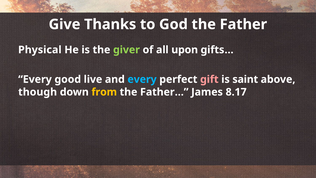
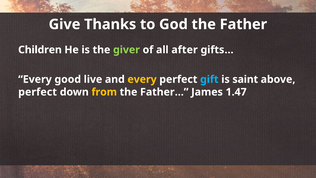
Physical: Physical -> Children (40, 50)
upon: upon -> after (185, 50)
every colour: light blue -> yellow (142, 79)
gift colour: pink -> light blue (209, 79)
though: though -> perfect (38, 92)
8.17: 8.17 -> 1.47 (236, 92)
